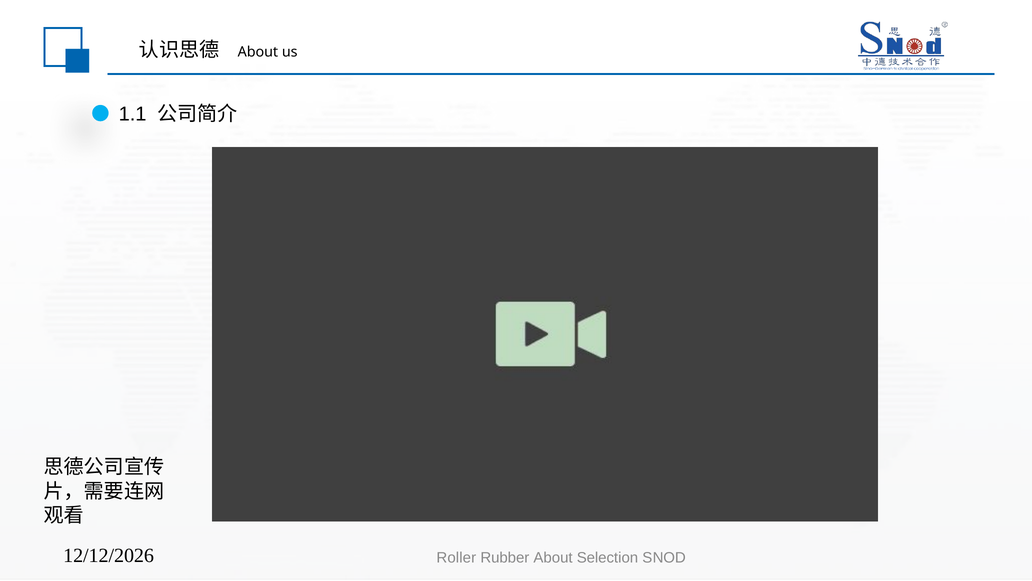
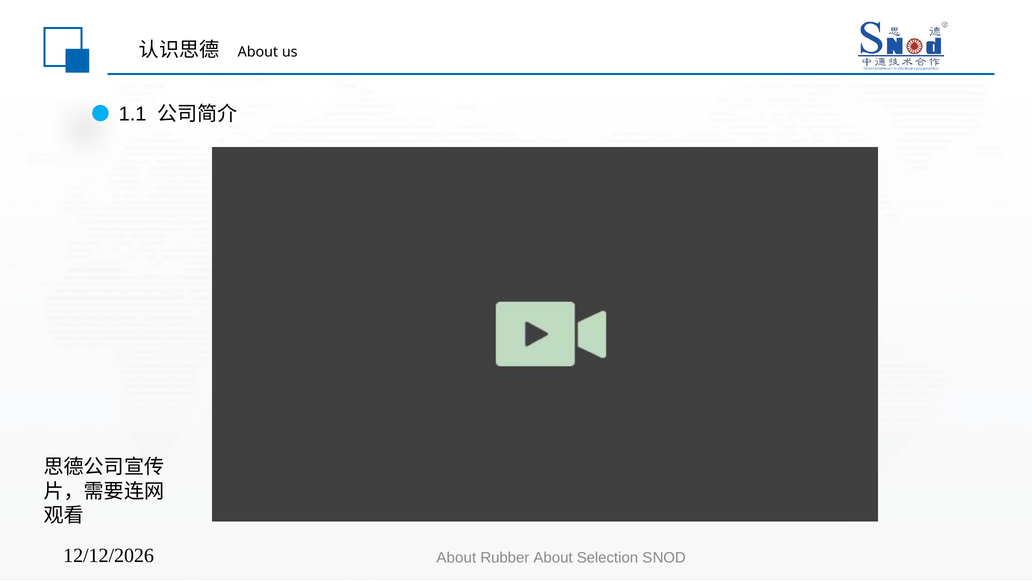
Roller: Roller -> About (456, 557)
